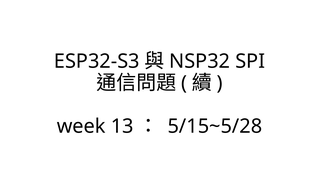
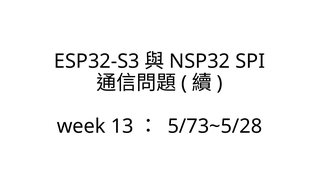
5/15~5/28: 5/15~5/28 -> 5/73~5/28 (215, 126)
